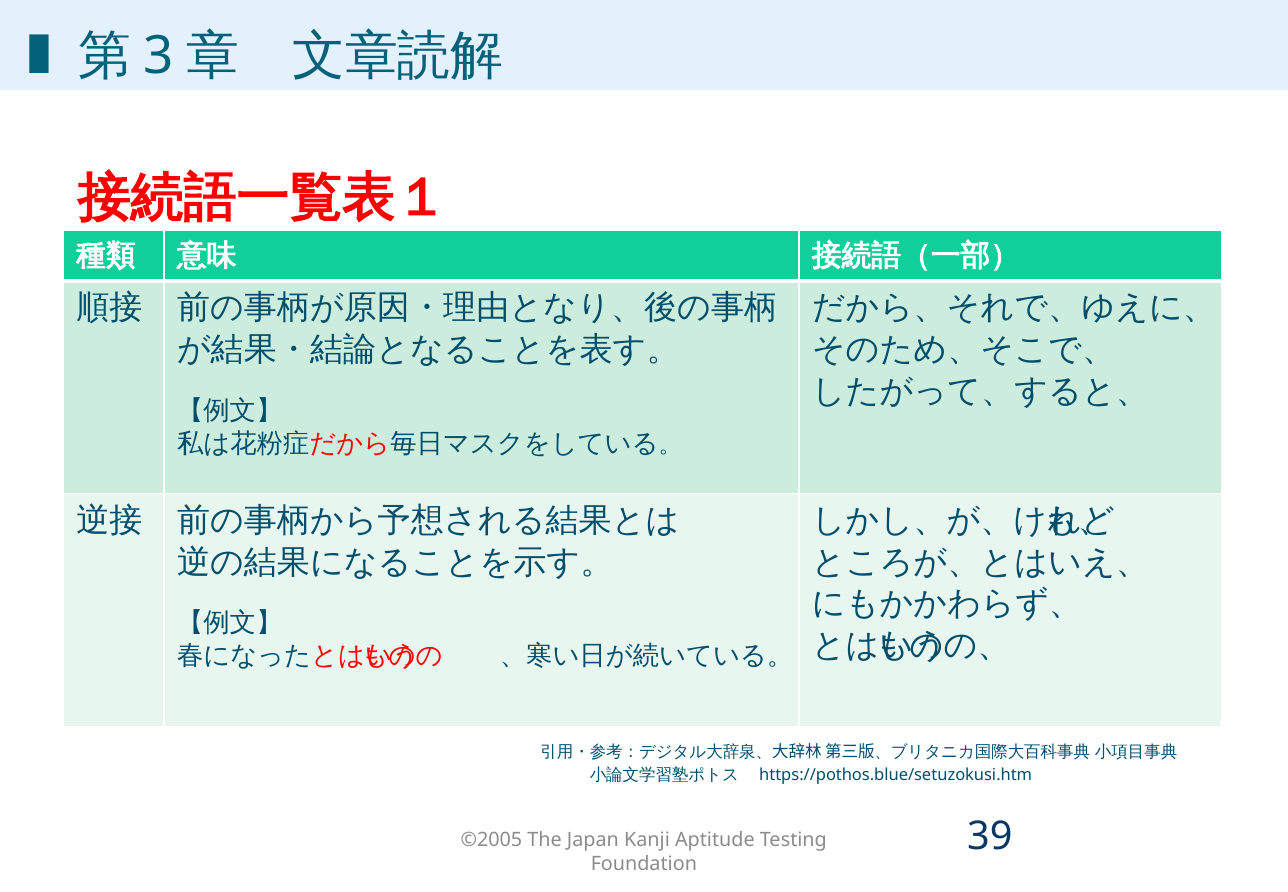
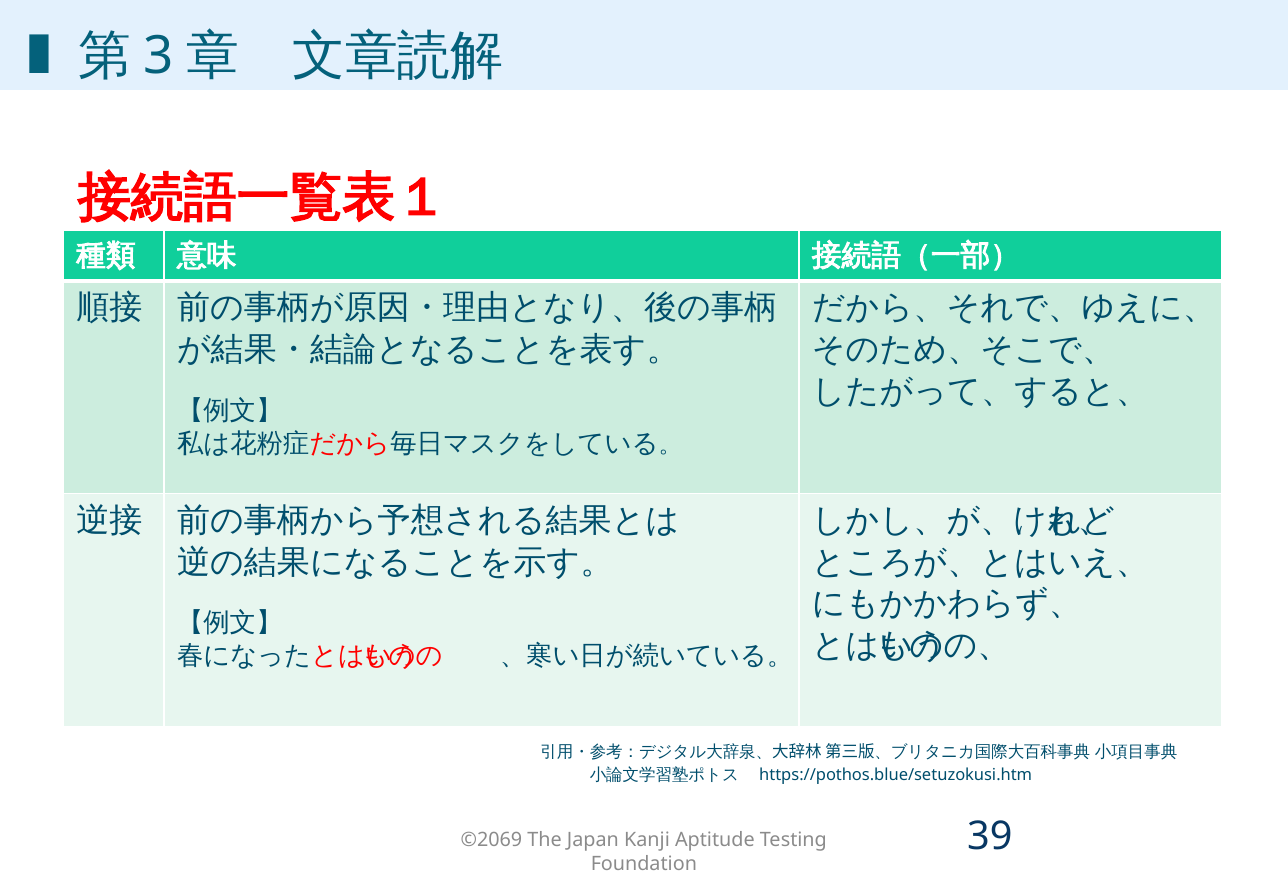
©2005: ©2005 -> ©2069 (491, 840)
